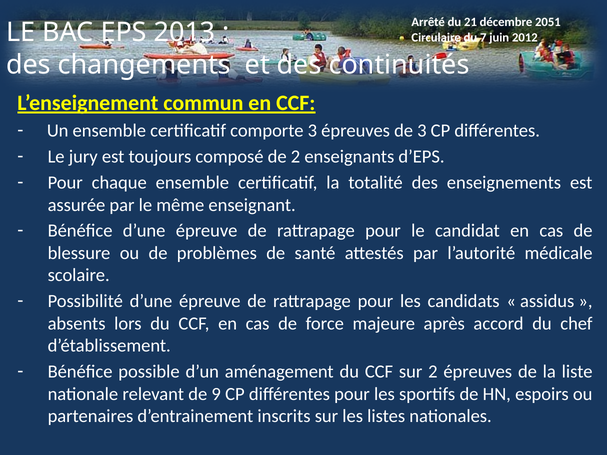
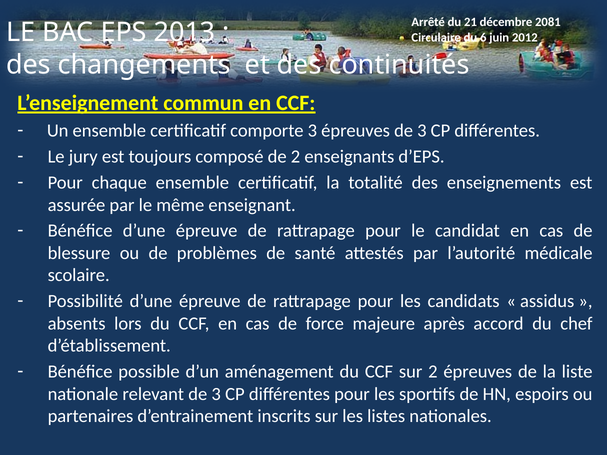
2051: 2051 -> 2081 (548, 22)
7: 7 -> 6 (483, 37)
relevant de 9: 9 -> 3 (216, 394)
